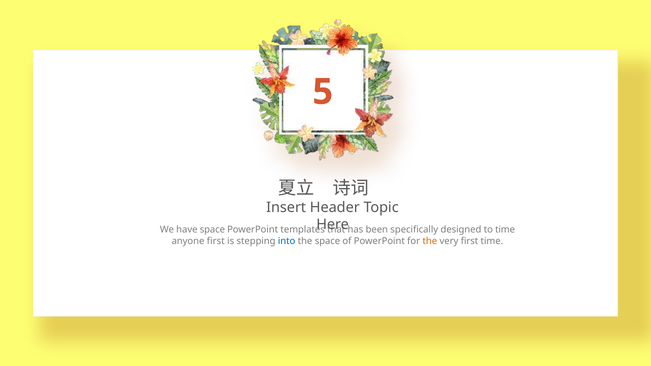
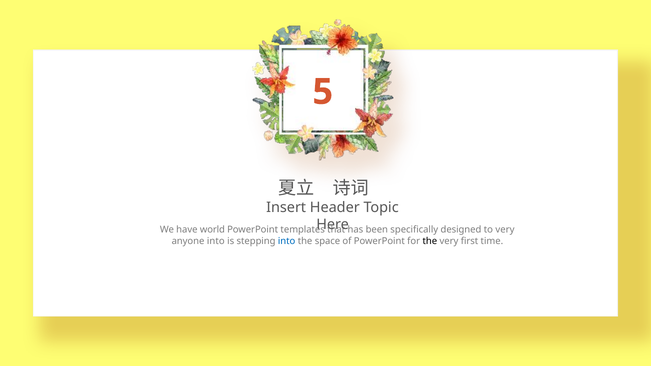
have space: space -> world (212, 230)
to time: time -> very (505, 230)
anyone first: first -> into (216, 241)
the colour: orange -> black (430, 241)
